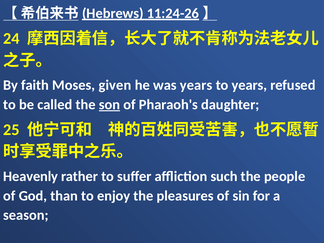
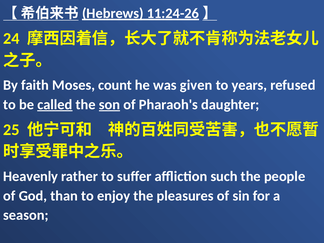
given: given -> count (115, 85)
was years: years -> given (196, 85)
called underline: none -> present (55, 105)
